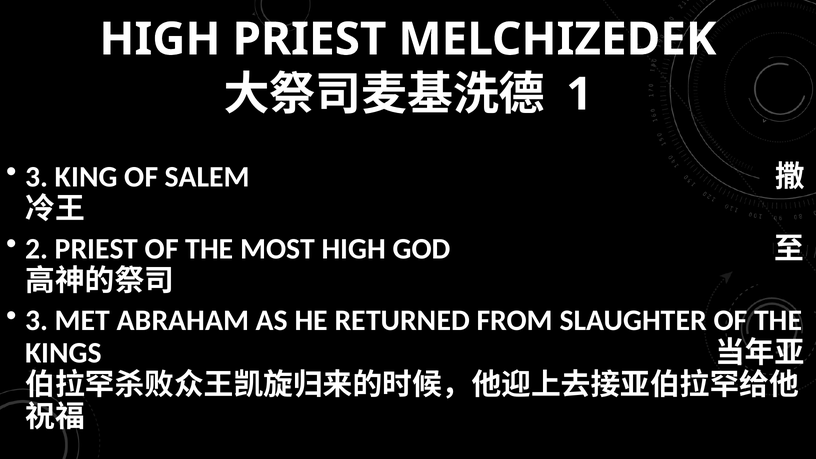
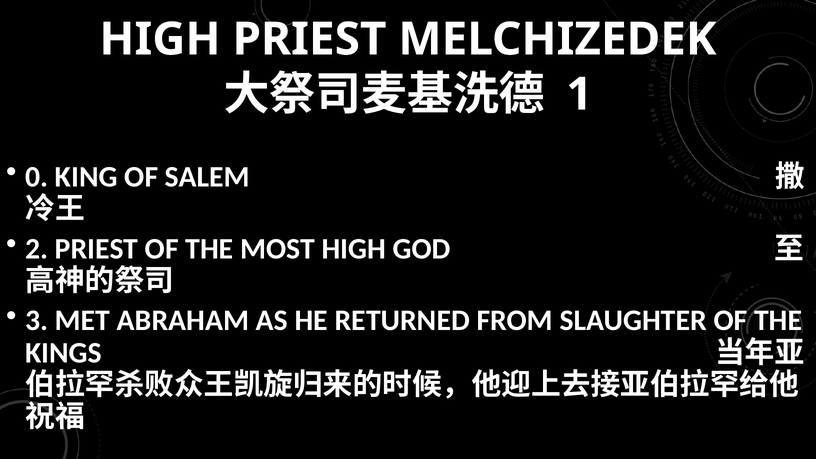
3: 3 -> 0 (37, 177)
